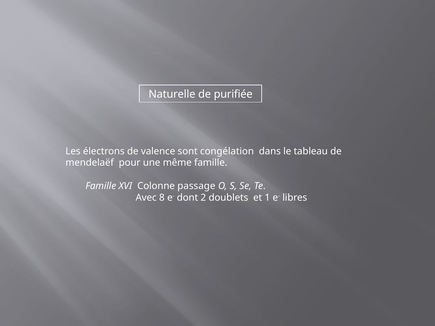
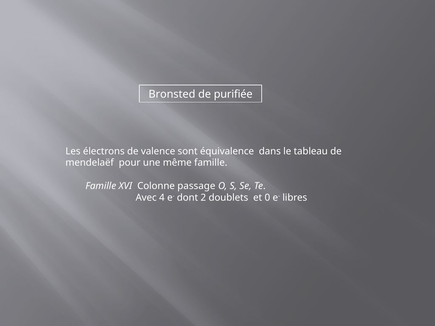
Naturelle: Naturelle -> Bronsted (172, 94)
congélation: congélation -> équivalence (227, 151)
8: 8 -> 4 (162, 198)
1: 1 -> 0 (267, 198)
